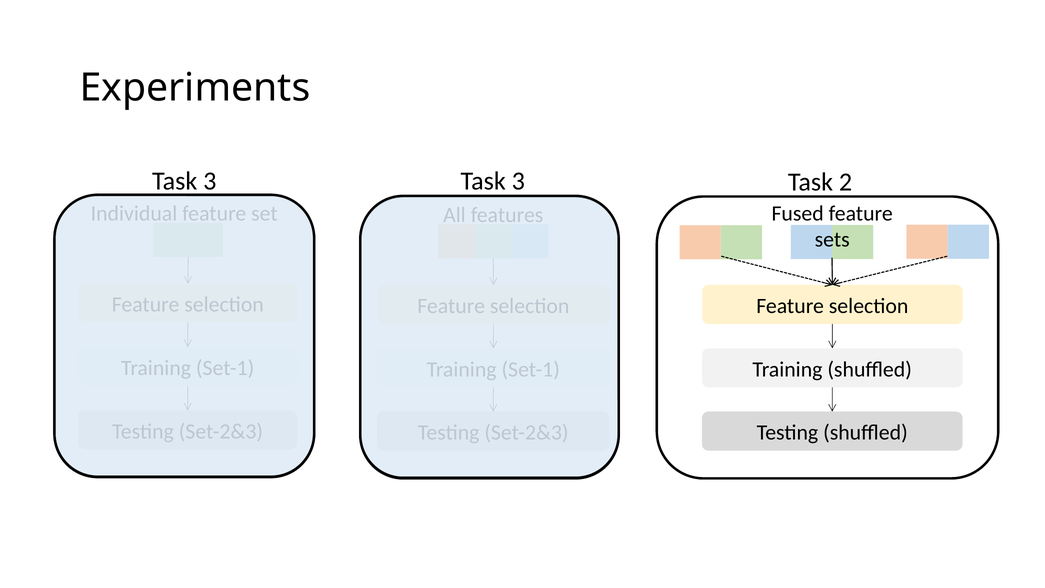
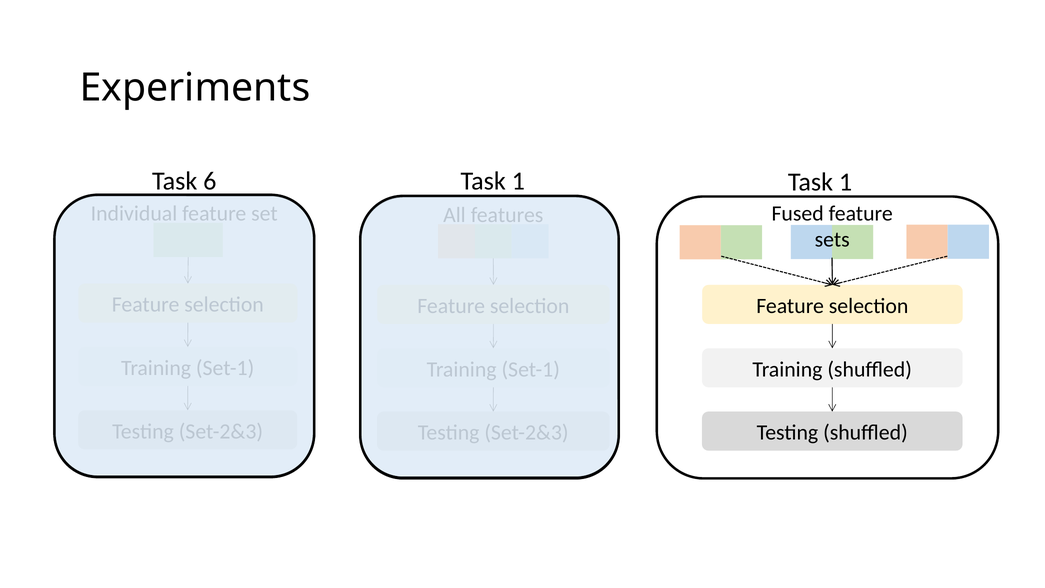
3: 3 -> 6 (210, 181)
3: 3 -> 1 (518, 181)
2: 2 -> 1 (846, 182)
